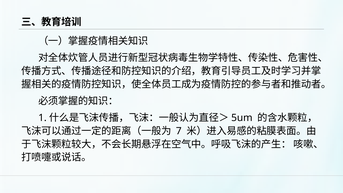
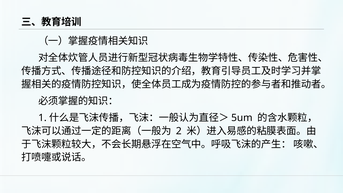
7: 7 -> 2 (179, 131)
